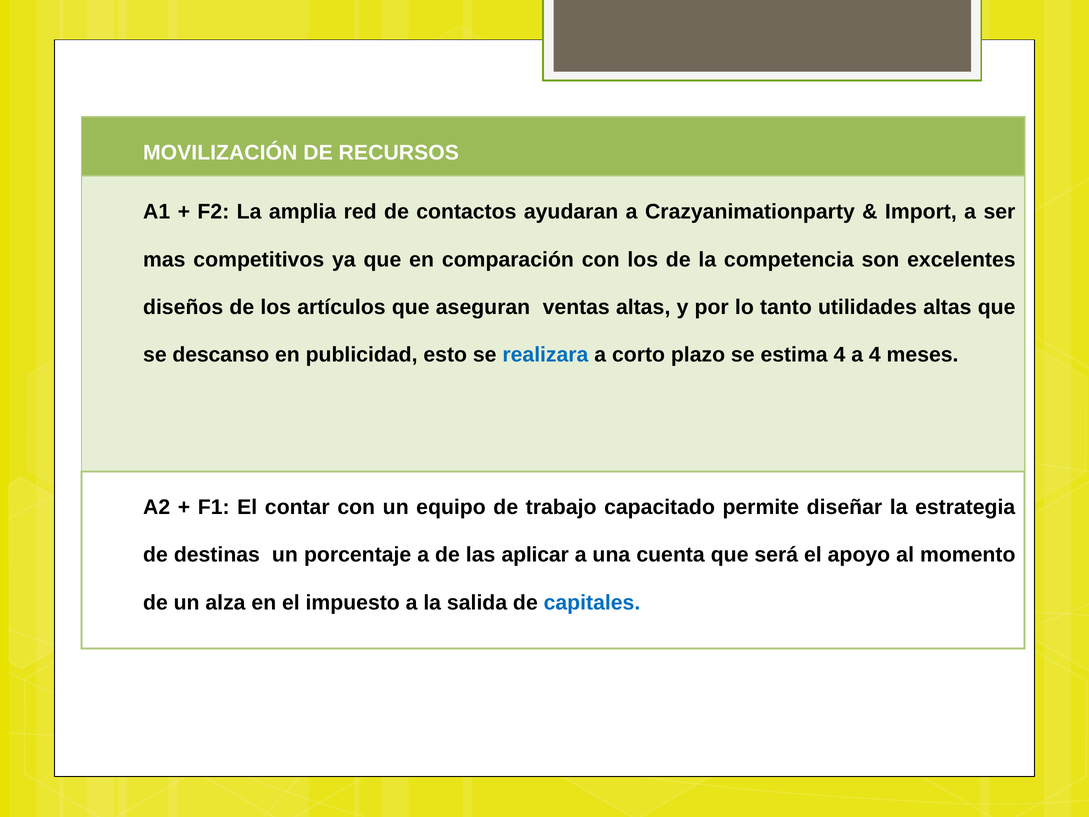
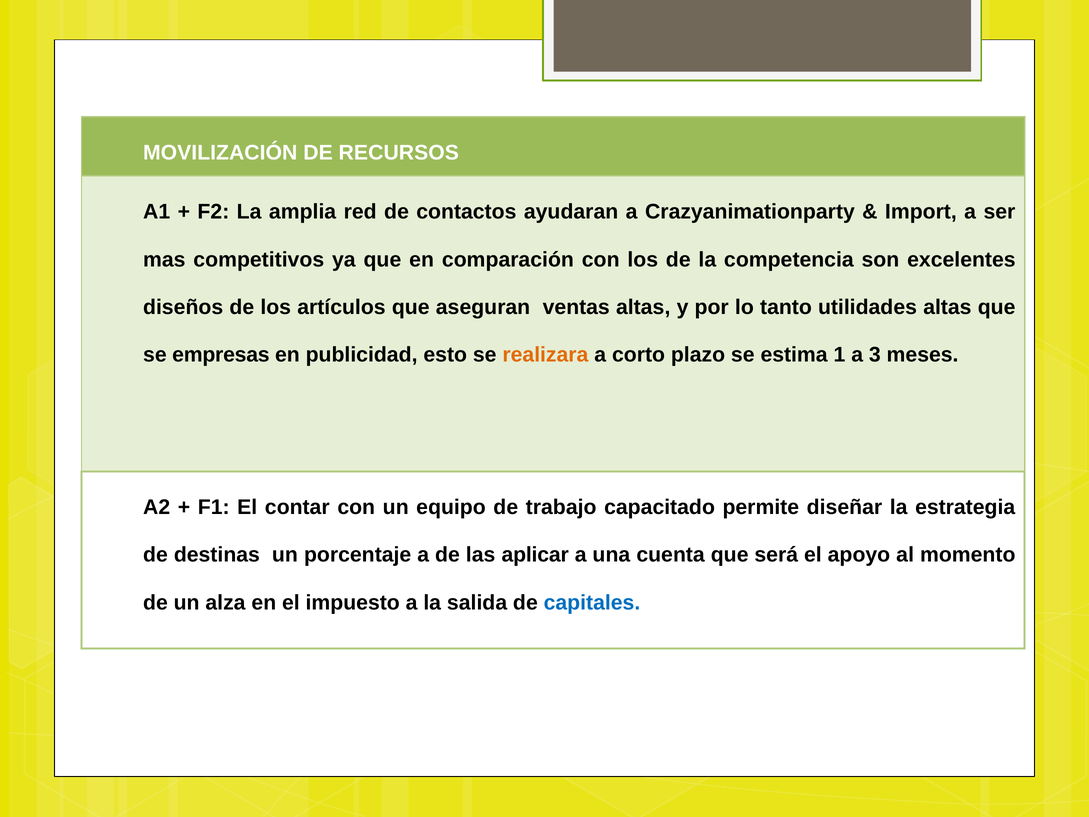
descanso: descanso -> empresas (221, 355)
realizara colour: blue -> orange (545, 355)
estima 4: 4 -> 1 (839, 355)
a 4: 4 -> 3 (875, 355)
